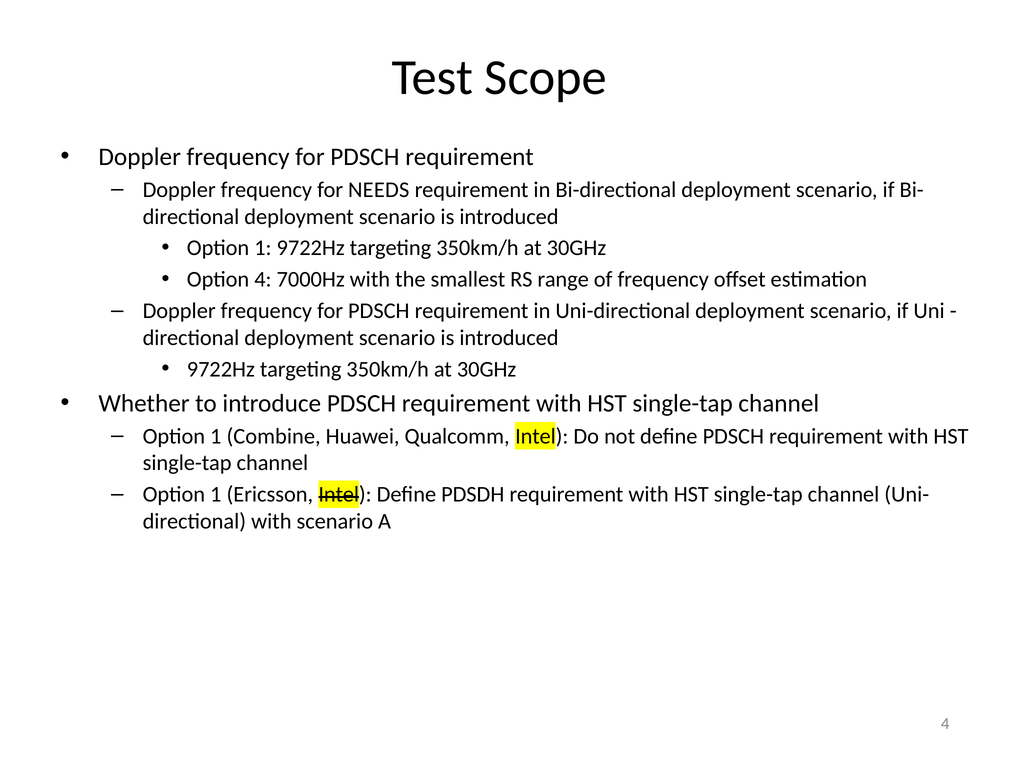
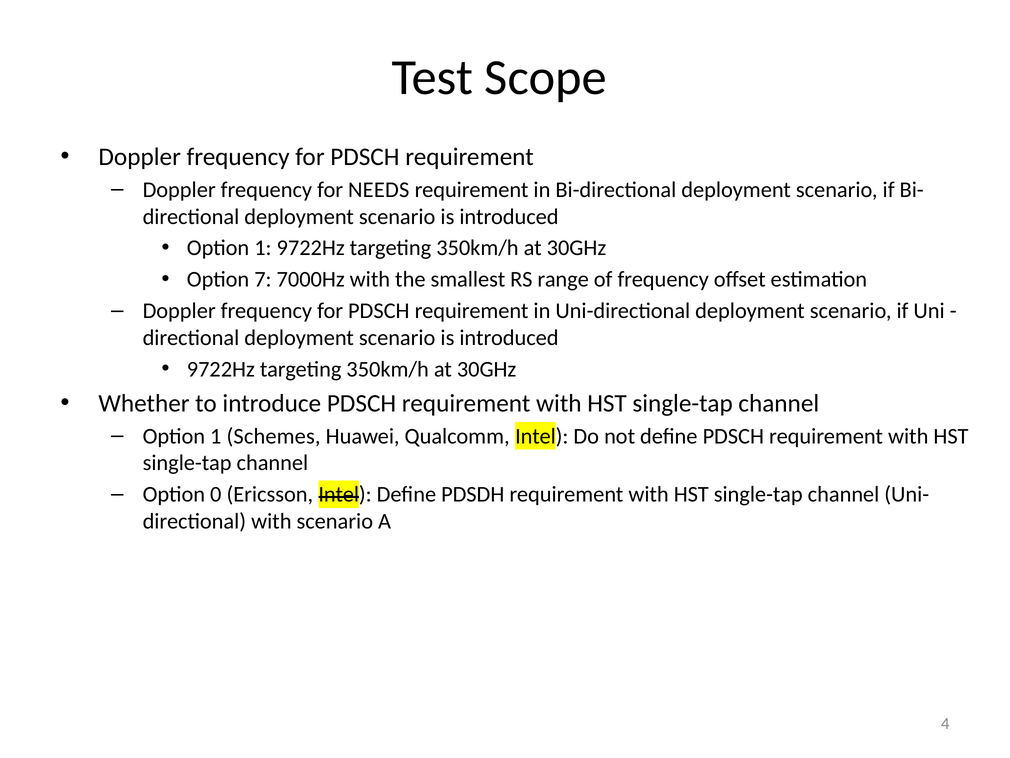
Option 4: 4 -> 7 (263, 279)
Combine: Combine -> Schemes (274, 436)
1: 1 -> 0 (216, 494)
